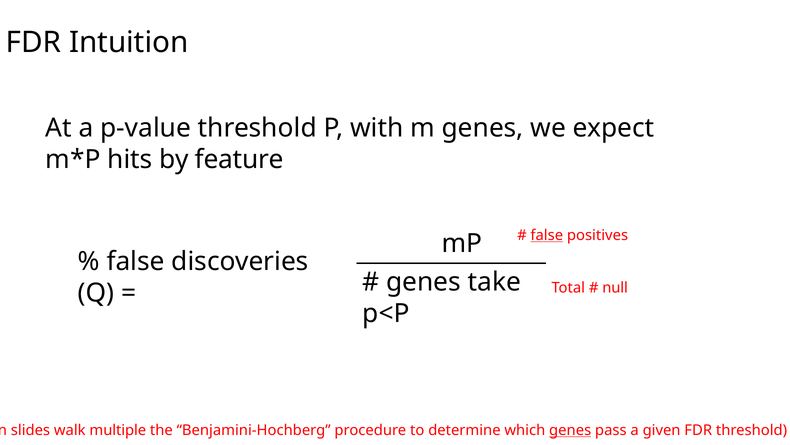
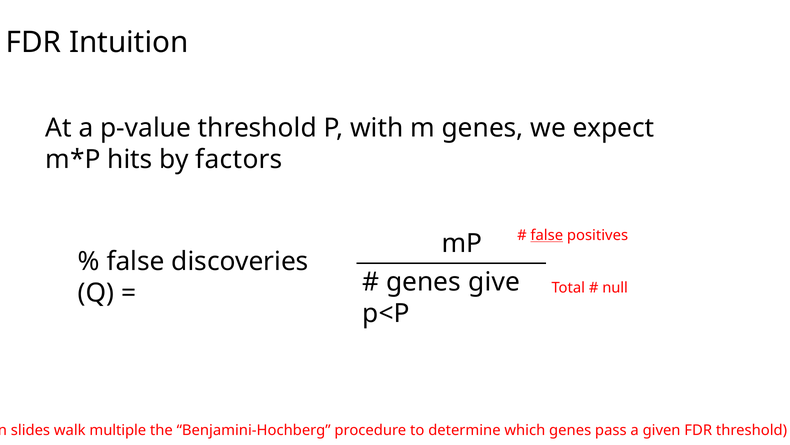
feature: feature -> factors (239, 160)
take: take -> give (494, 281)
genes underline: present -> none (570, 430)
